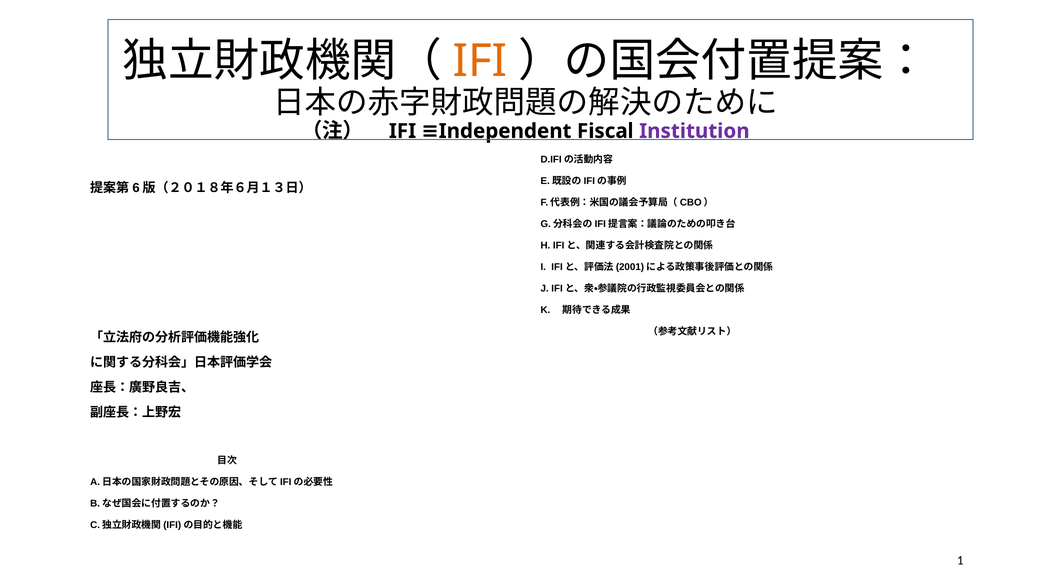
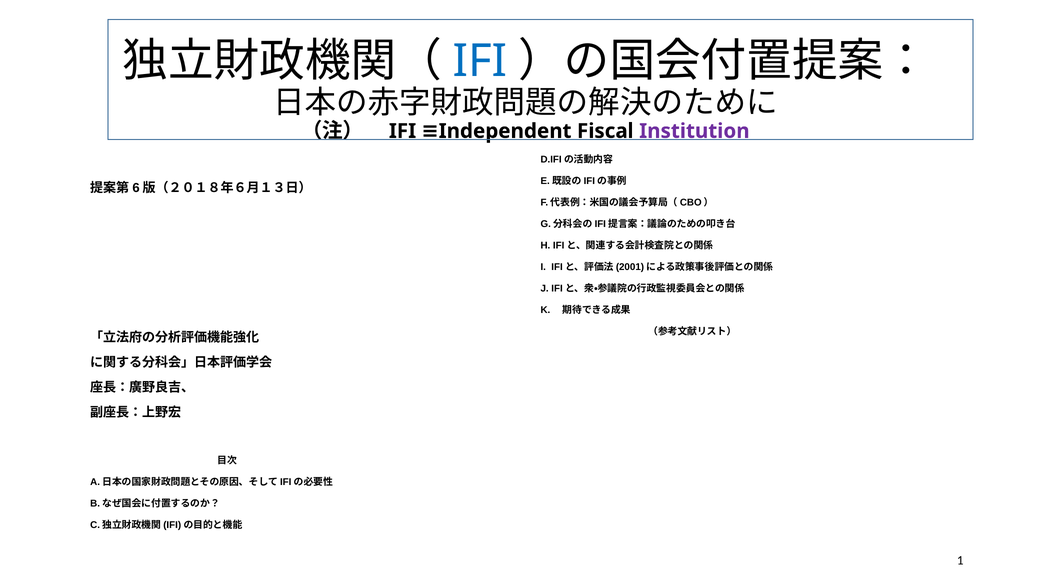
IFI colour: orange -> blue (480, 61)
